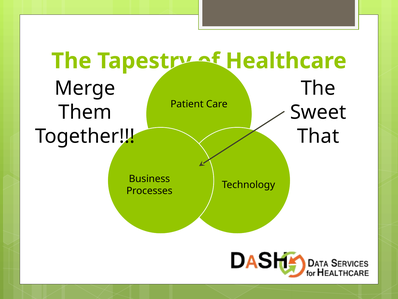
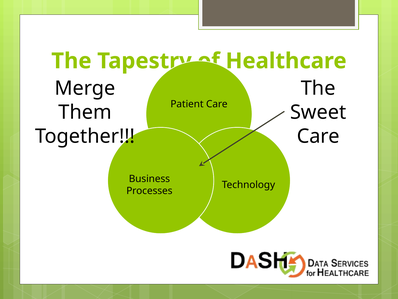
That: That -> Care (318, 136)
